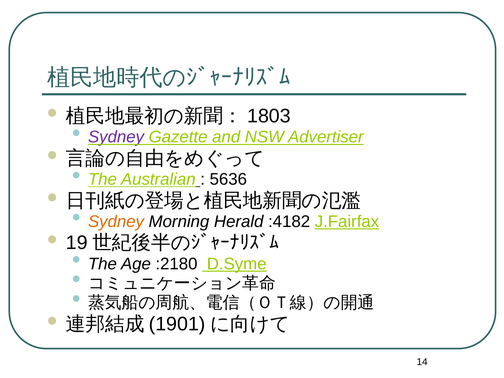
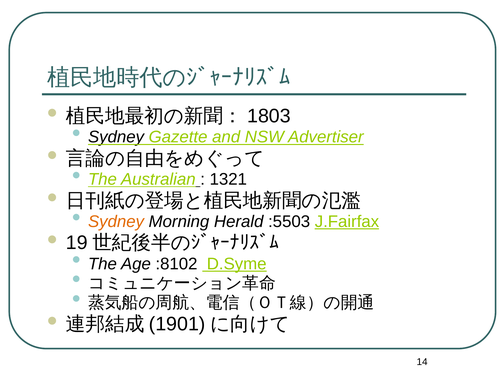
Sydney colour: purple -> black (116, 137)
5636: 5636 -> 1321 (228, 179)
:4182: :4182 -> :5503 (289, 222)
:2180: :2180 -> :8102 (176, 264)
